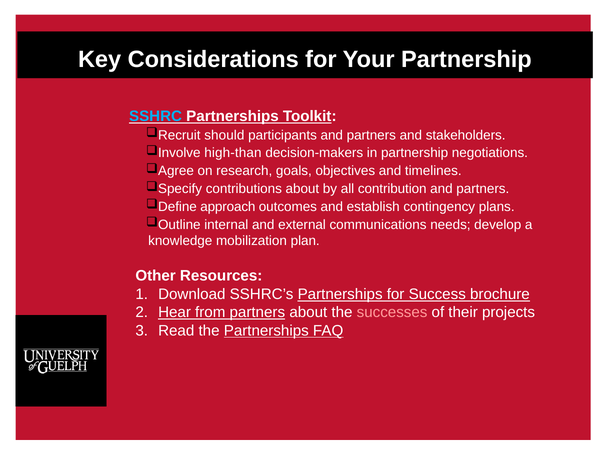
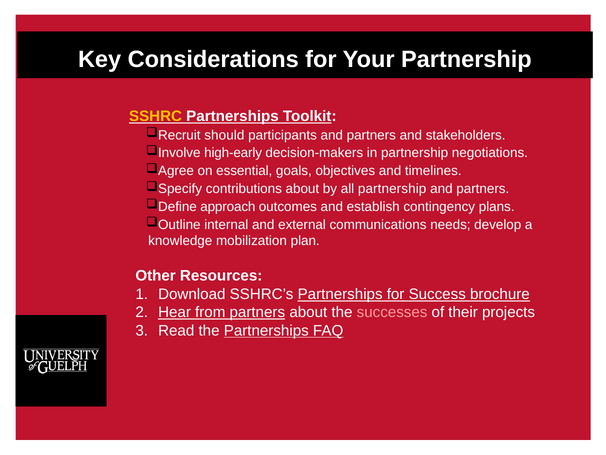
SSHRC colour: light blue -> yellow (156, 116)
high-than: high-than -> high-early (233, 153)
research: research -> essential (244, 171)
all contribution: contribution -> partnership (392, 189)
